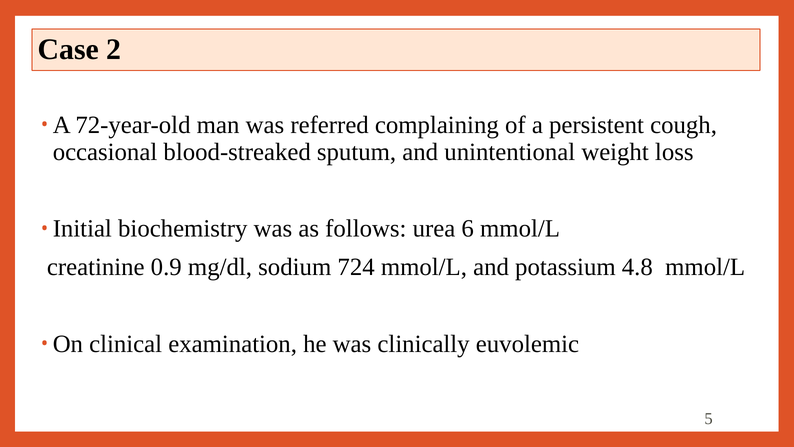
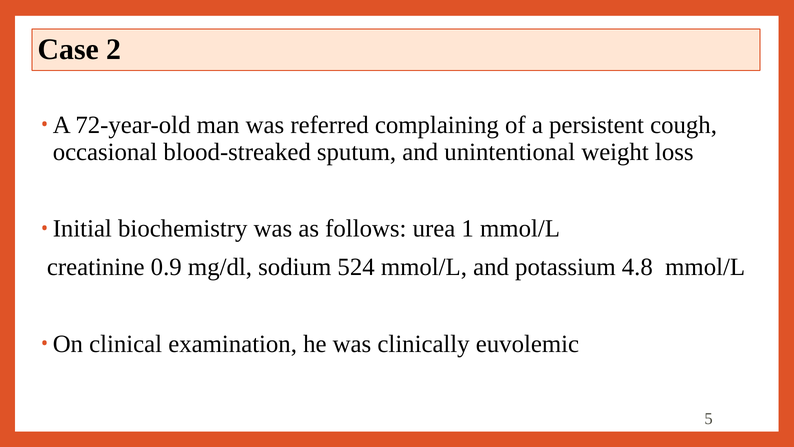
6: 6 -> 1 (468, 228)
724: 724 -> 524 (356, 267)
